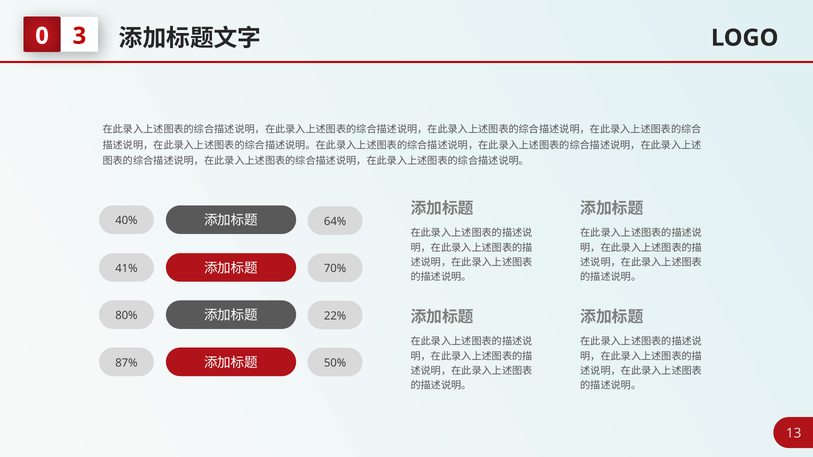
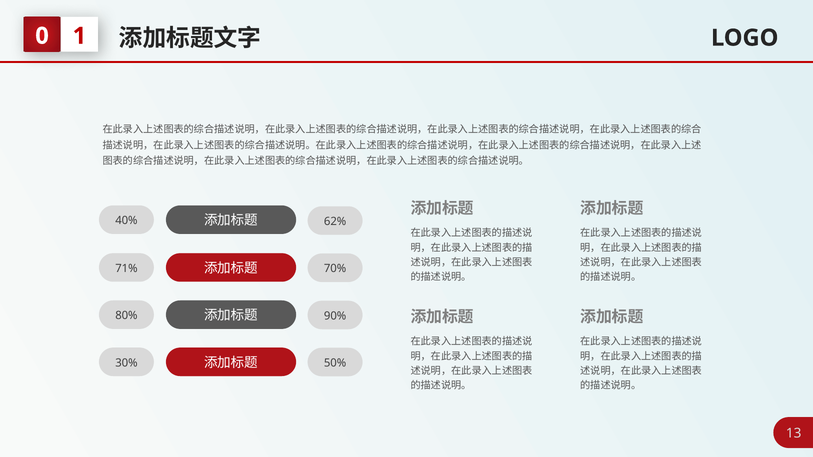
3: 3 -> 1 (79, 36)
64%: 64% -> 62% (335, 222)
41%: 41% -> 71% (126, 269)
22%: 22% -> 90% (335, 316)
87%: 87% -> 30% (126, 363)
